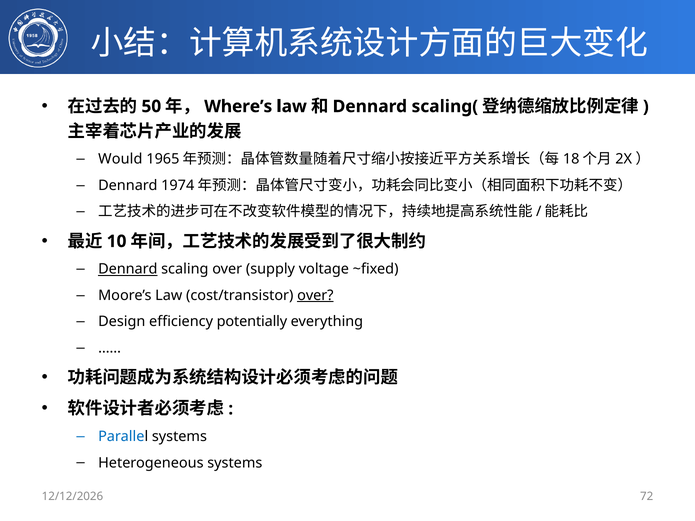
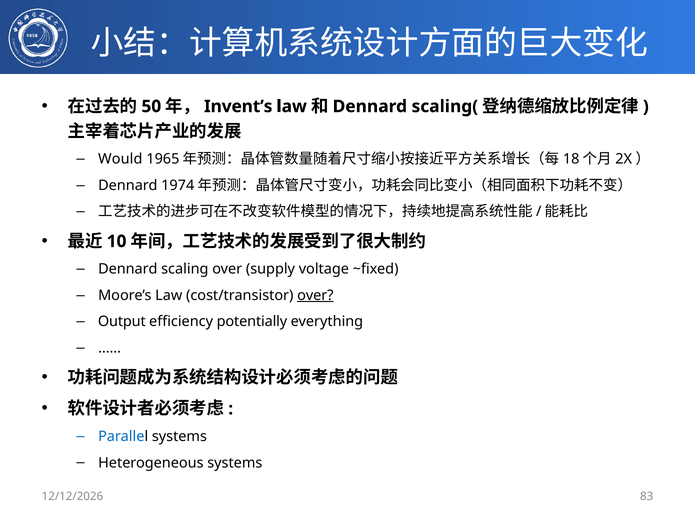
Where’s: Where’s -> Invent’s (238, 106)
Dennard underline: present -> none (128, 269)
Design: Design -> Output (122, 322)
72: 72 -> 83 (647, 497)
